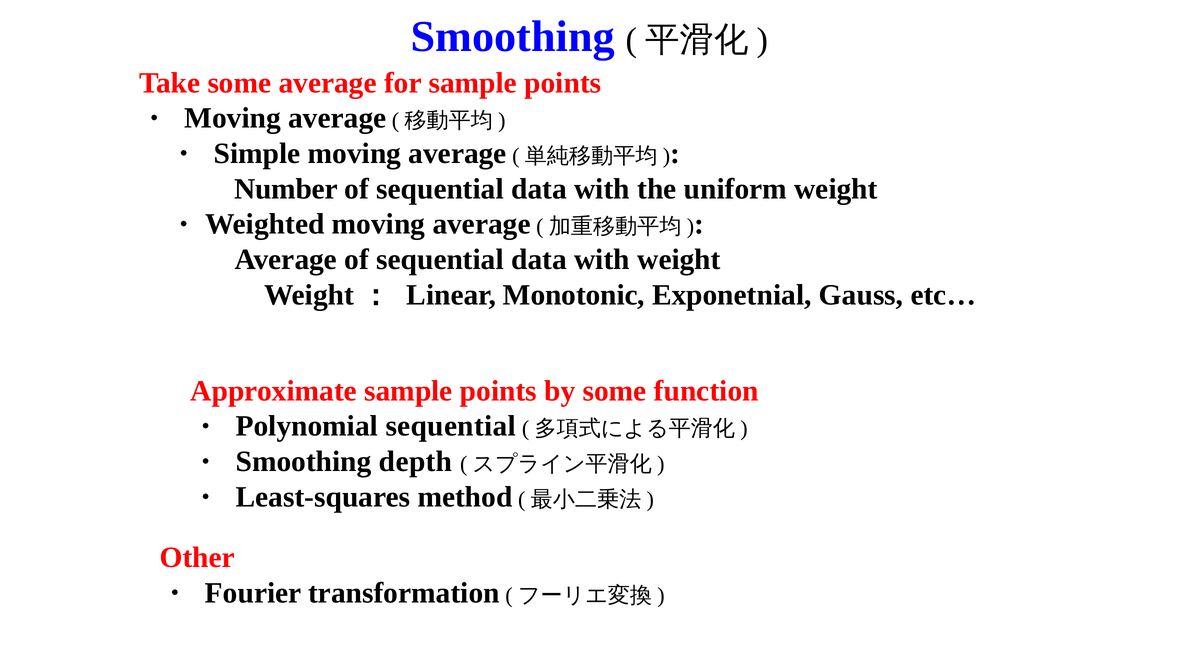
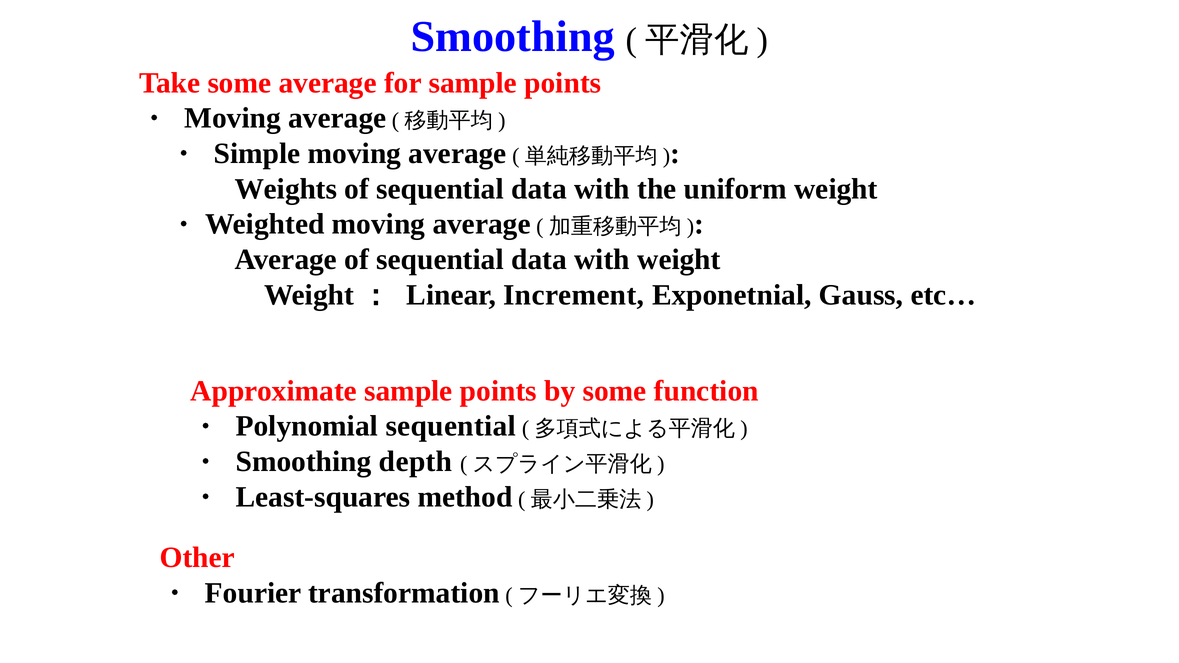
Number: Number -> Weights (286, 189)
Monotonic: Monotonic -> Increment (574, 295)
